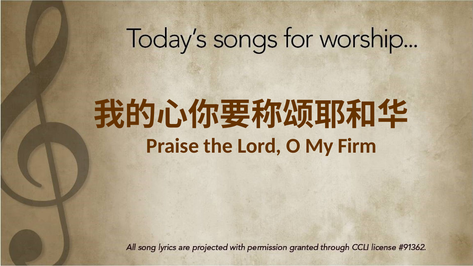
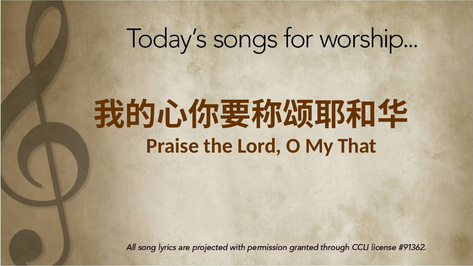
Firm: Firm -> That (357, 146)
